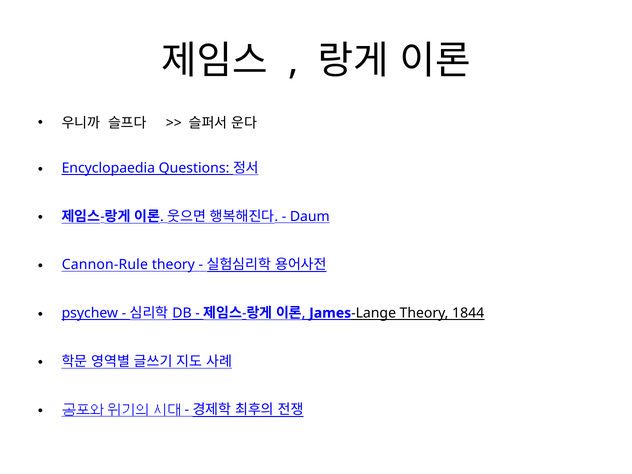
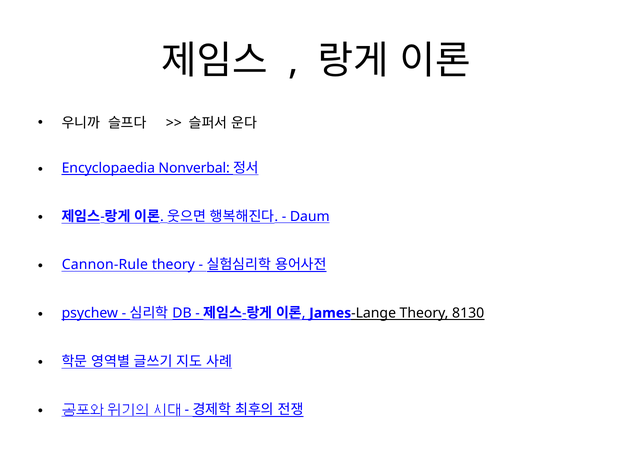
Questions: Questions -> Nonverbal (194, 168)
1844: 1844 -> 8130 (468, 313)
